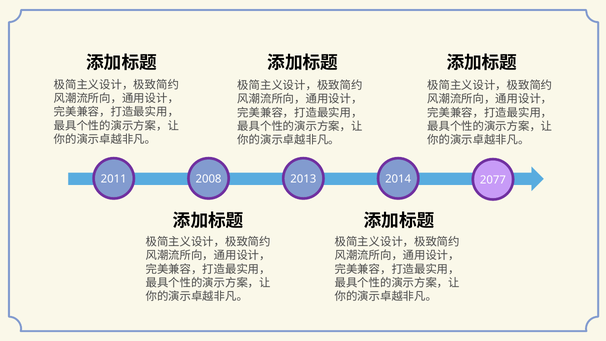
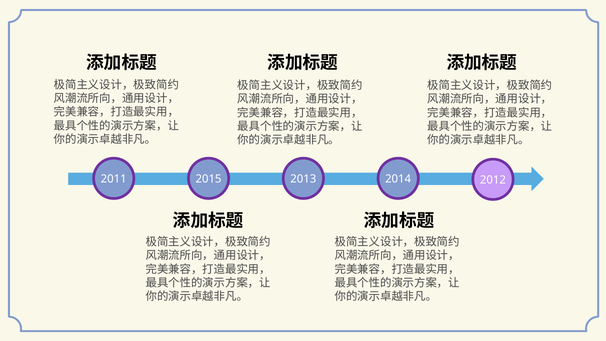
2008: 2008 -> 2015 (209, 179)
2077: 2077 -> 2012 (493, 180)
